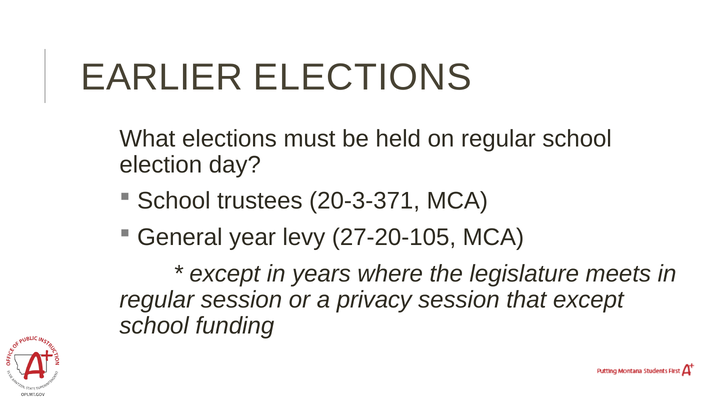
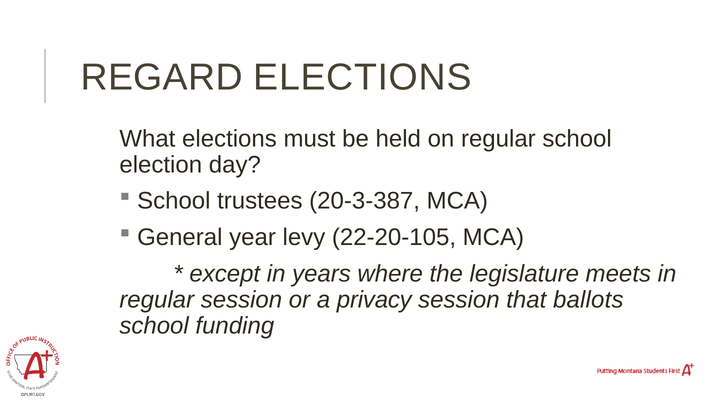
EARLIER: EARLIER -> REGARD (162, 77)
20-3-371: 20-3-371 -> 20-3-387 (365, 201)
27-20-105: 27-20-105 -> 22-20-105 (394, 237)
that except: except -> ballots (588, 300)
